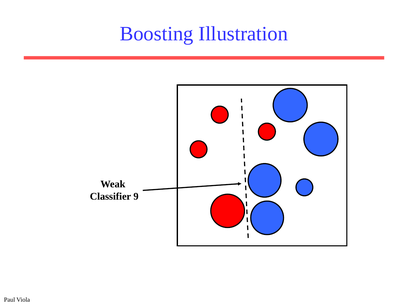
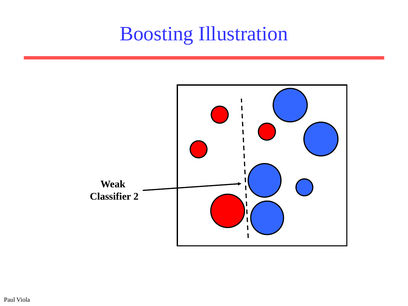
9: 9 -> 2 (136, 197)
